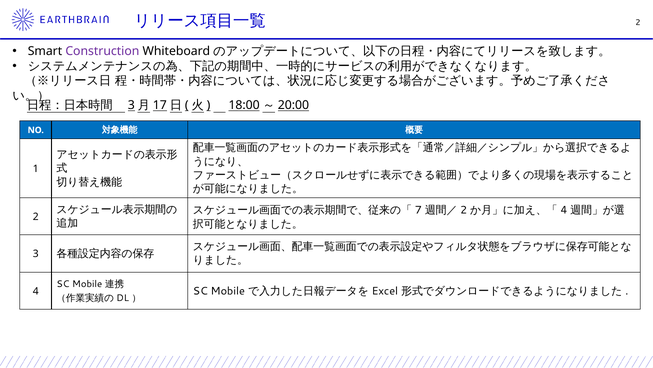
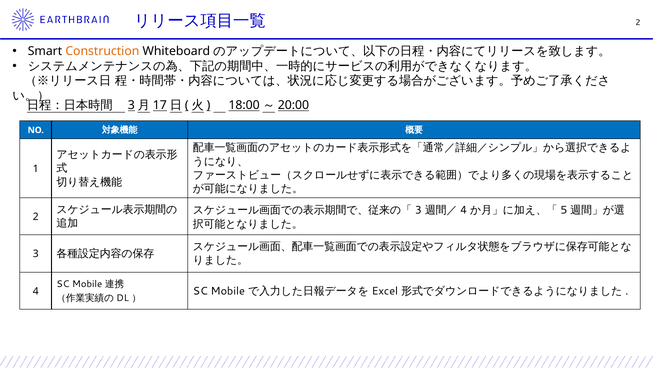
Construction colour: purple -> orange (102, 51)
7: 7 -> 3 (418, 210)
2: 2 -> 4 (464, 210)
4: 4 -> 5 (564, 210)
